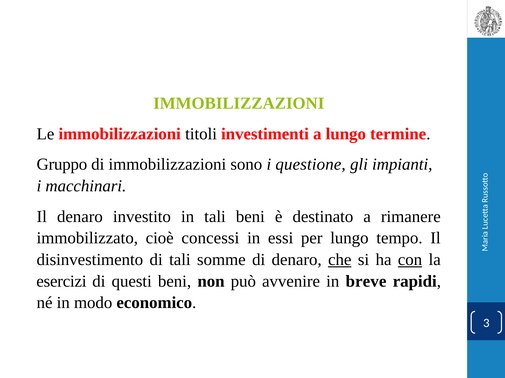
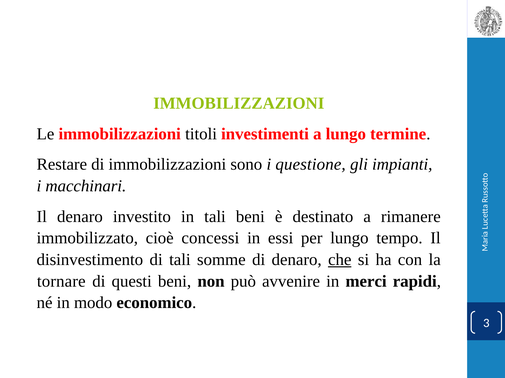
Gruppo: Gruppo -> Restare (62, 165)
con underline: present -> none (410, 260)
esercizi: esercizi -> tornare (61, 282)
breve: breve -> merci (366, 282)
